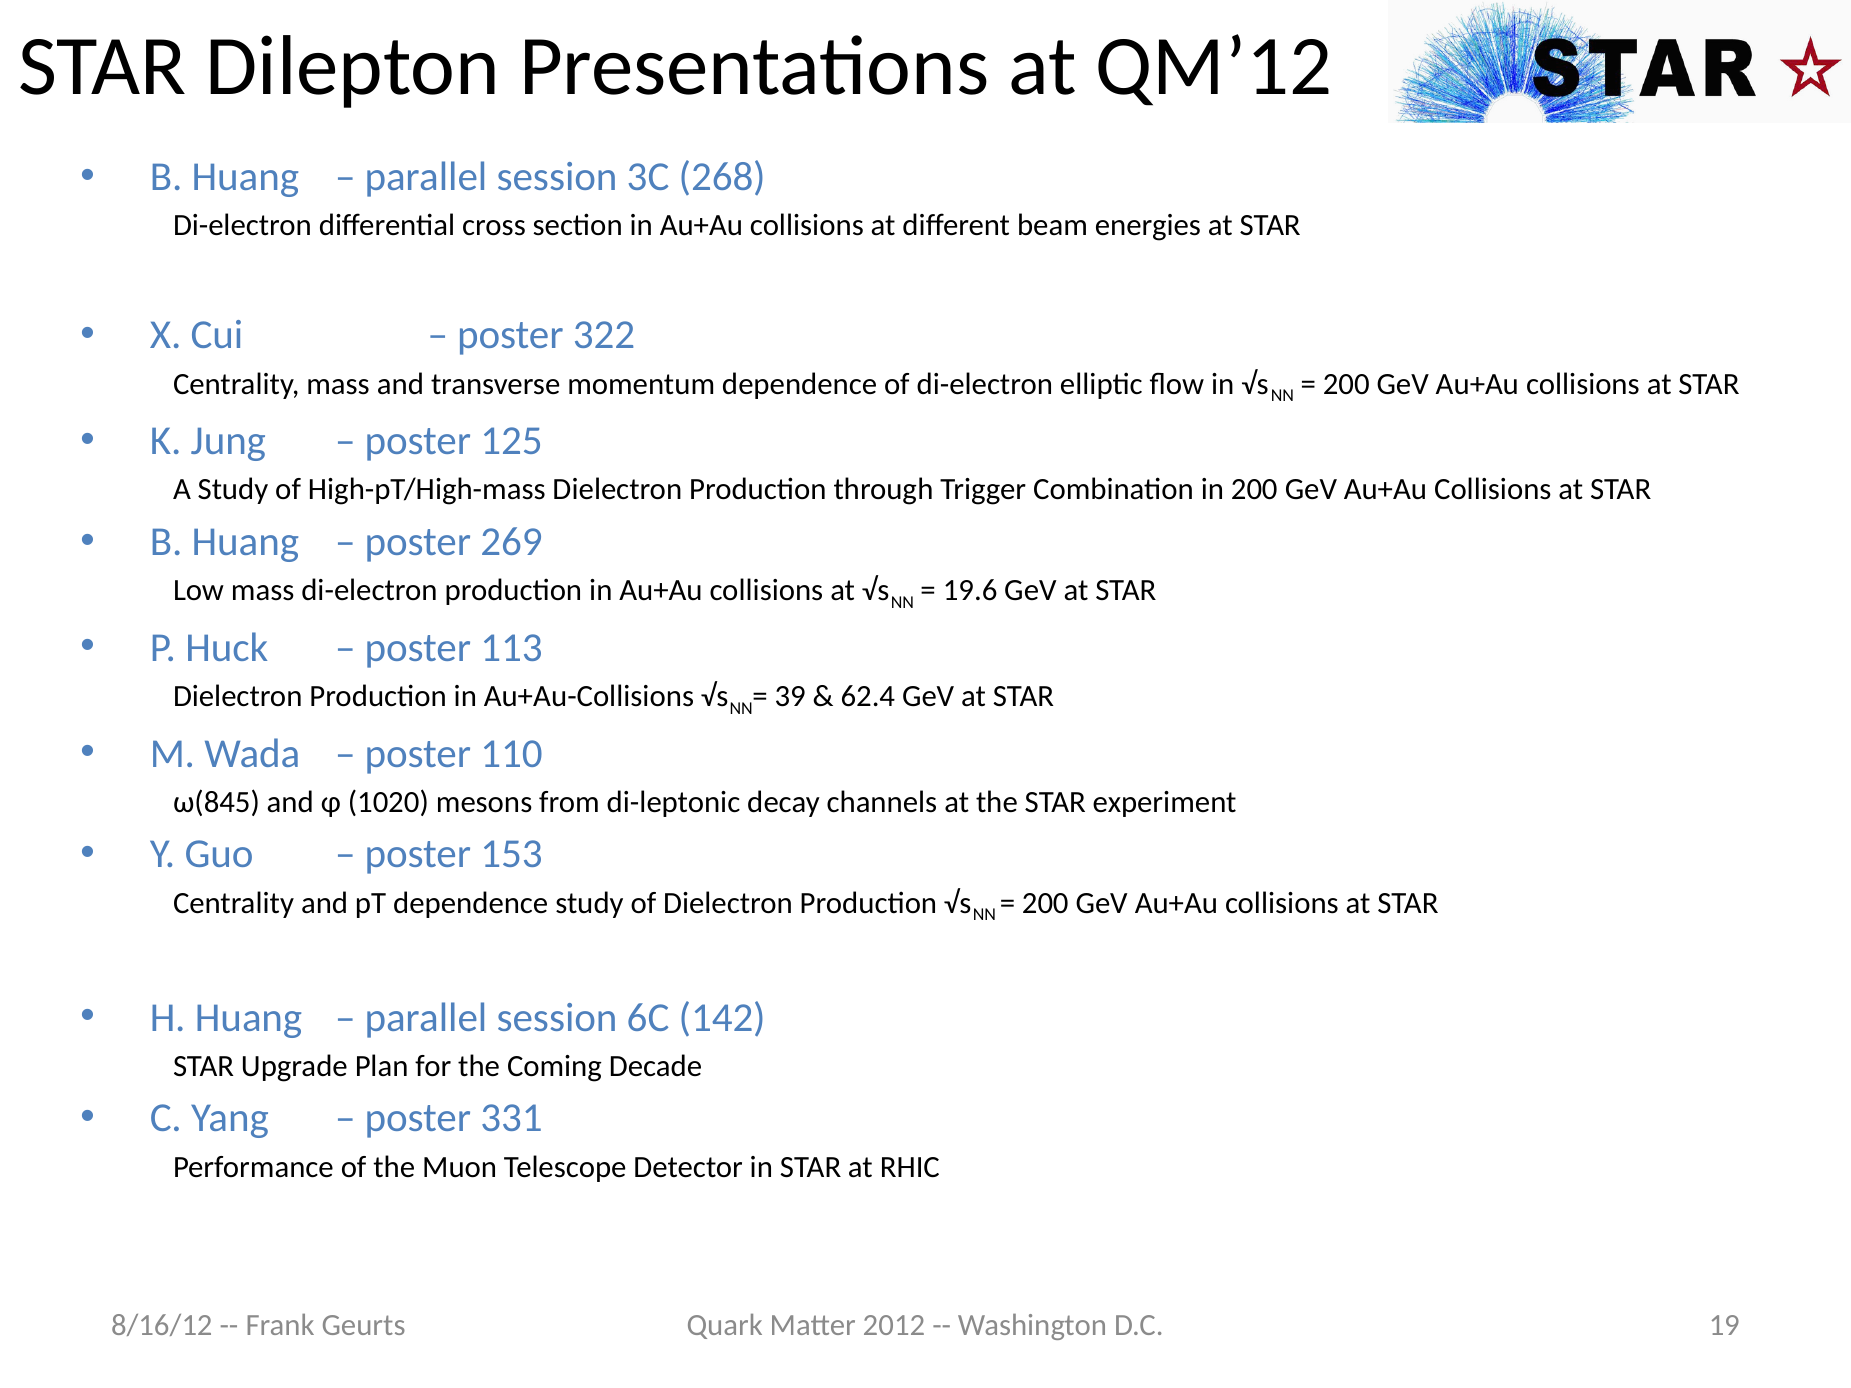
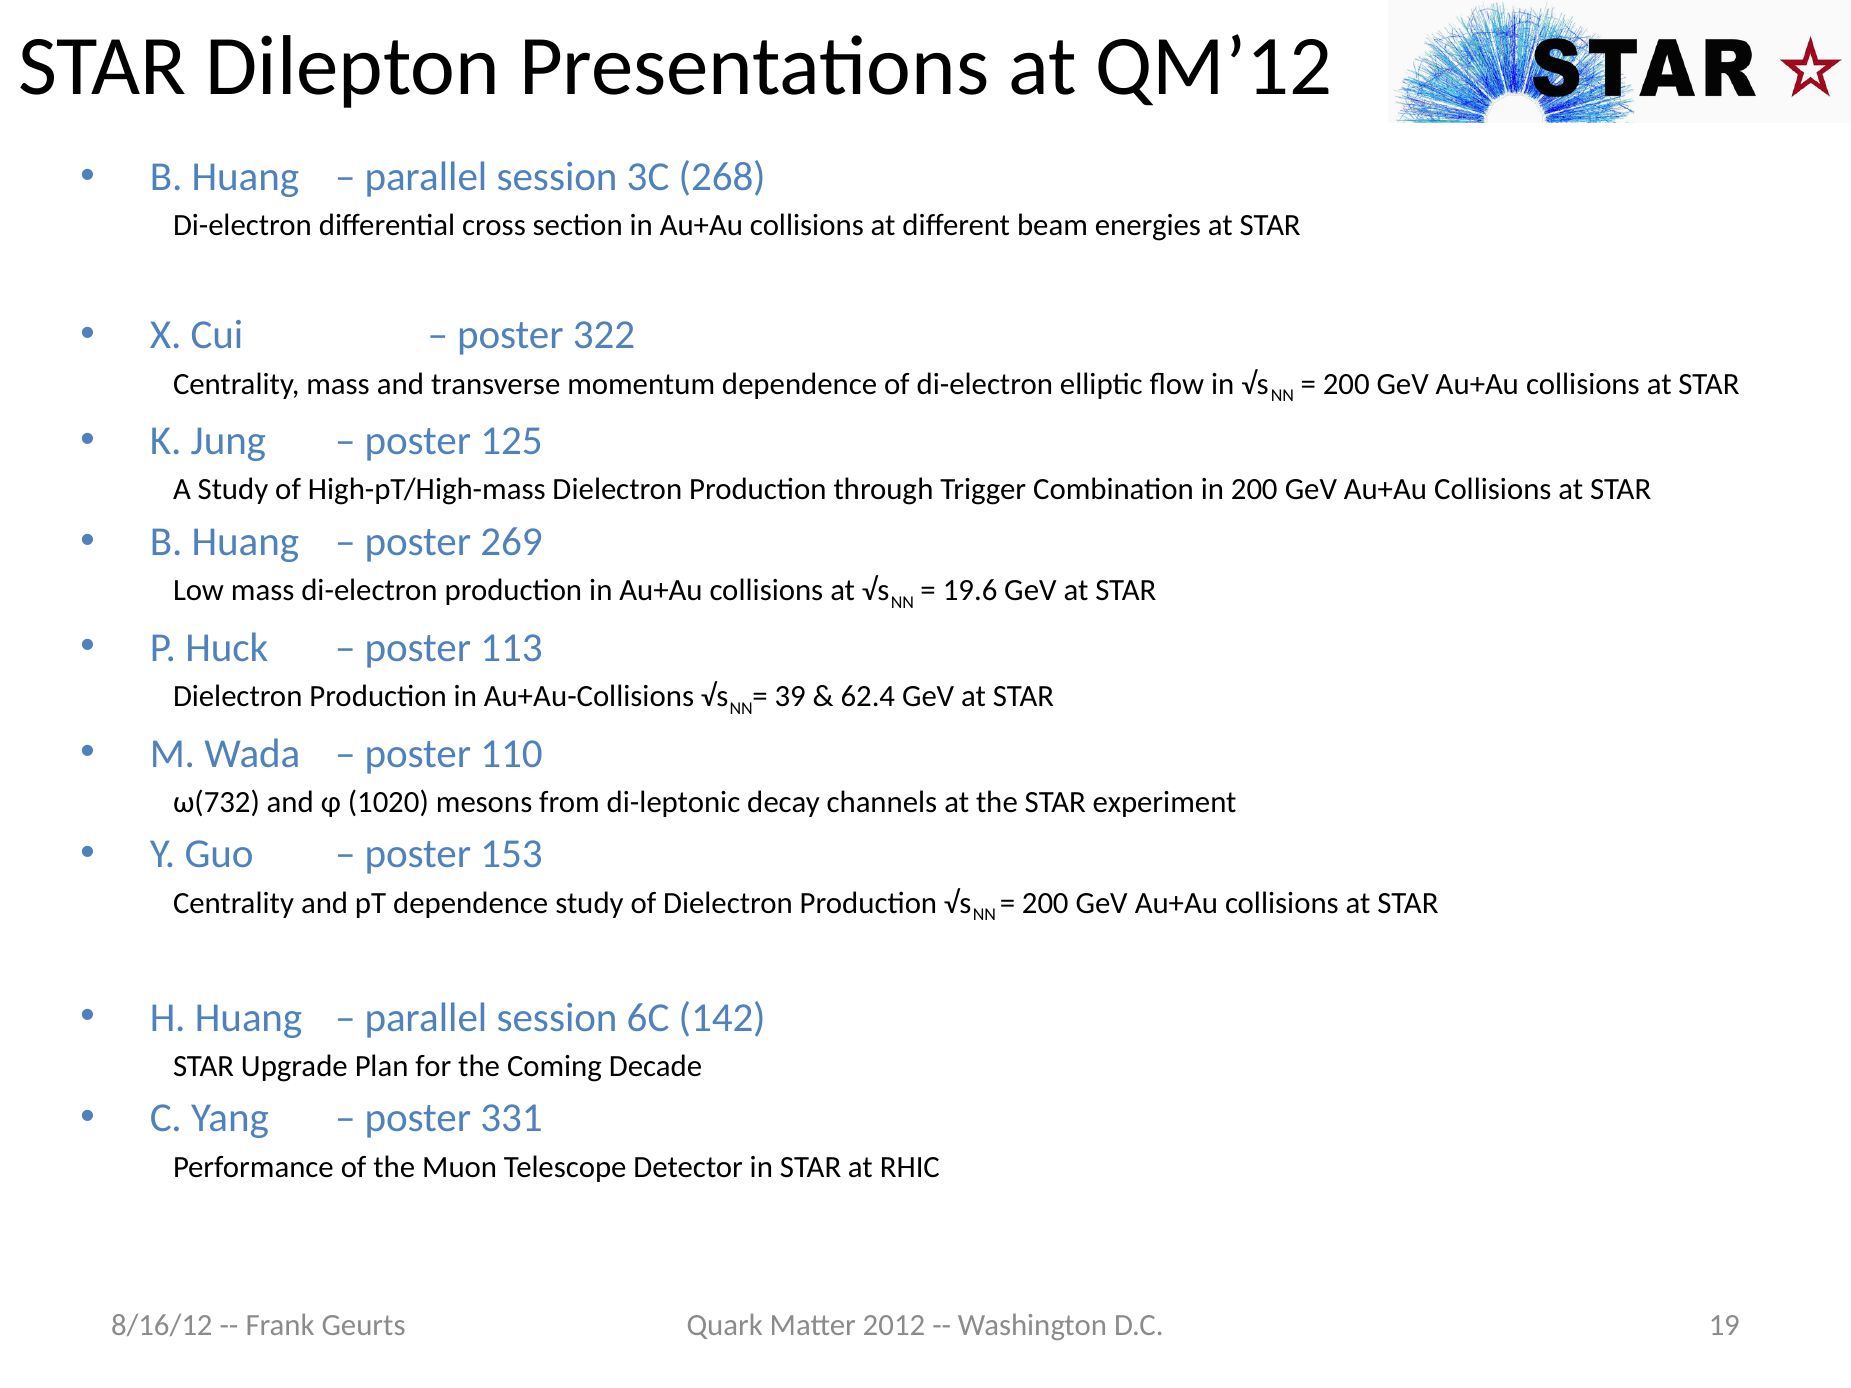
ω(845: ω(845 -> ω(732 (216, 802)
